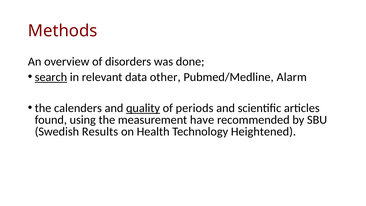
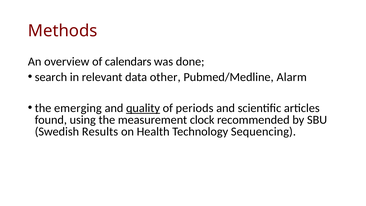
disorders: disorders -> calendars (128, 62)
search underline: present -> none (51, 77)
calenders: calenders -> emerging (78, 108)
have: have -> clock (202, 120)
Heightened: Heightened -> Sequencing (263, 132)
